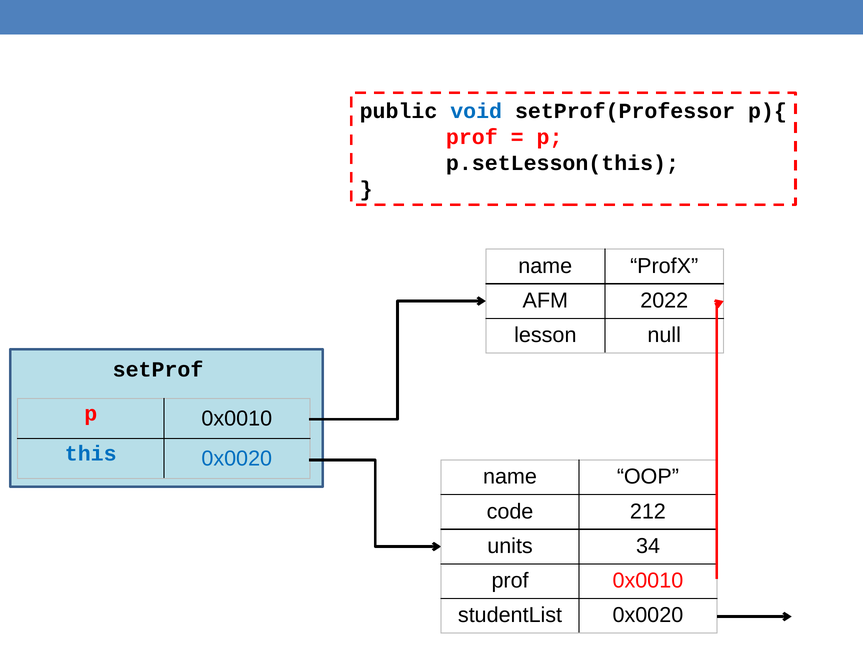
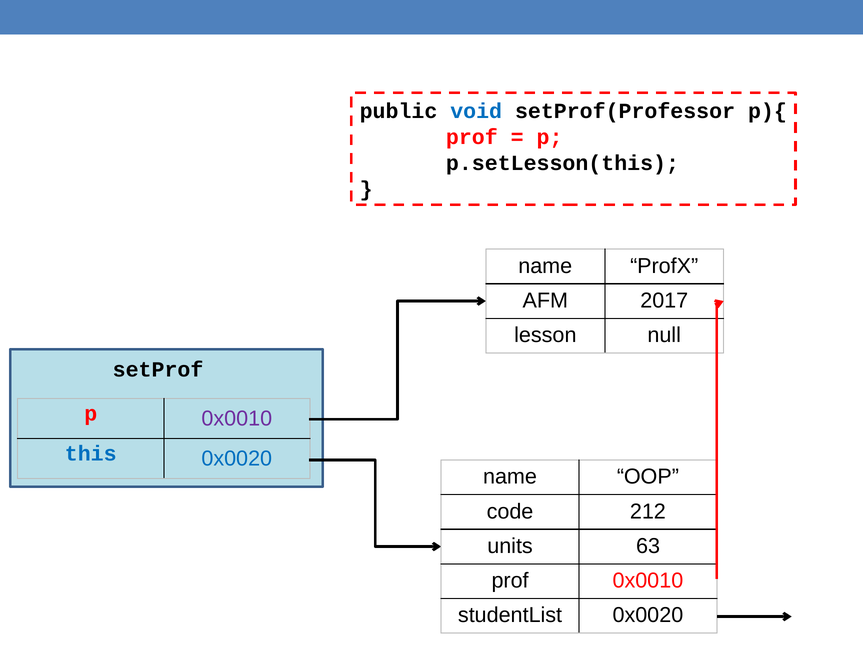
2022: 2022 -> 2017 (664, 300)
0x0010 colour: black -> purple (237, 418)
34: 34 -> 63 (648, 545)
